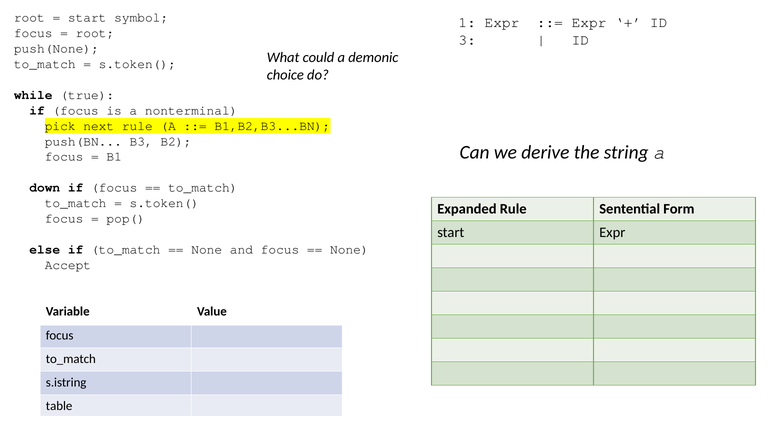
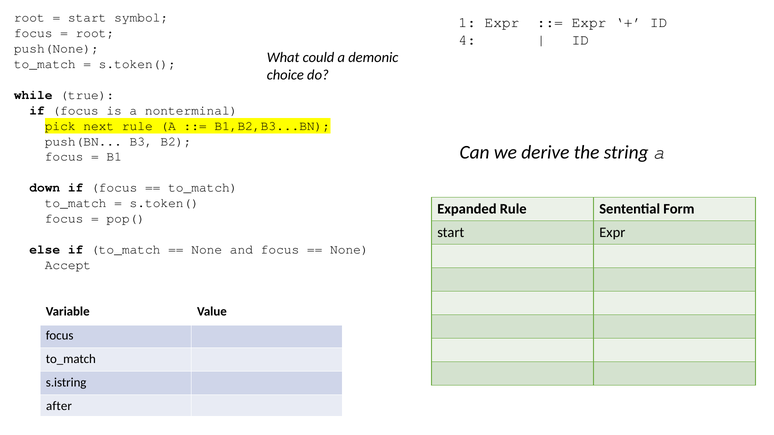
3: 3 -> 4 (467, 40)
table: table -> after (59, 406)
